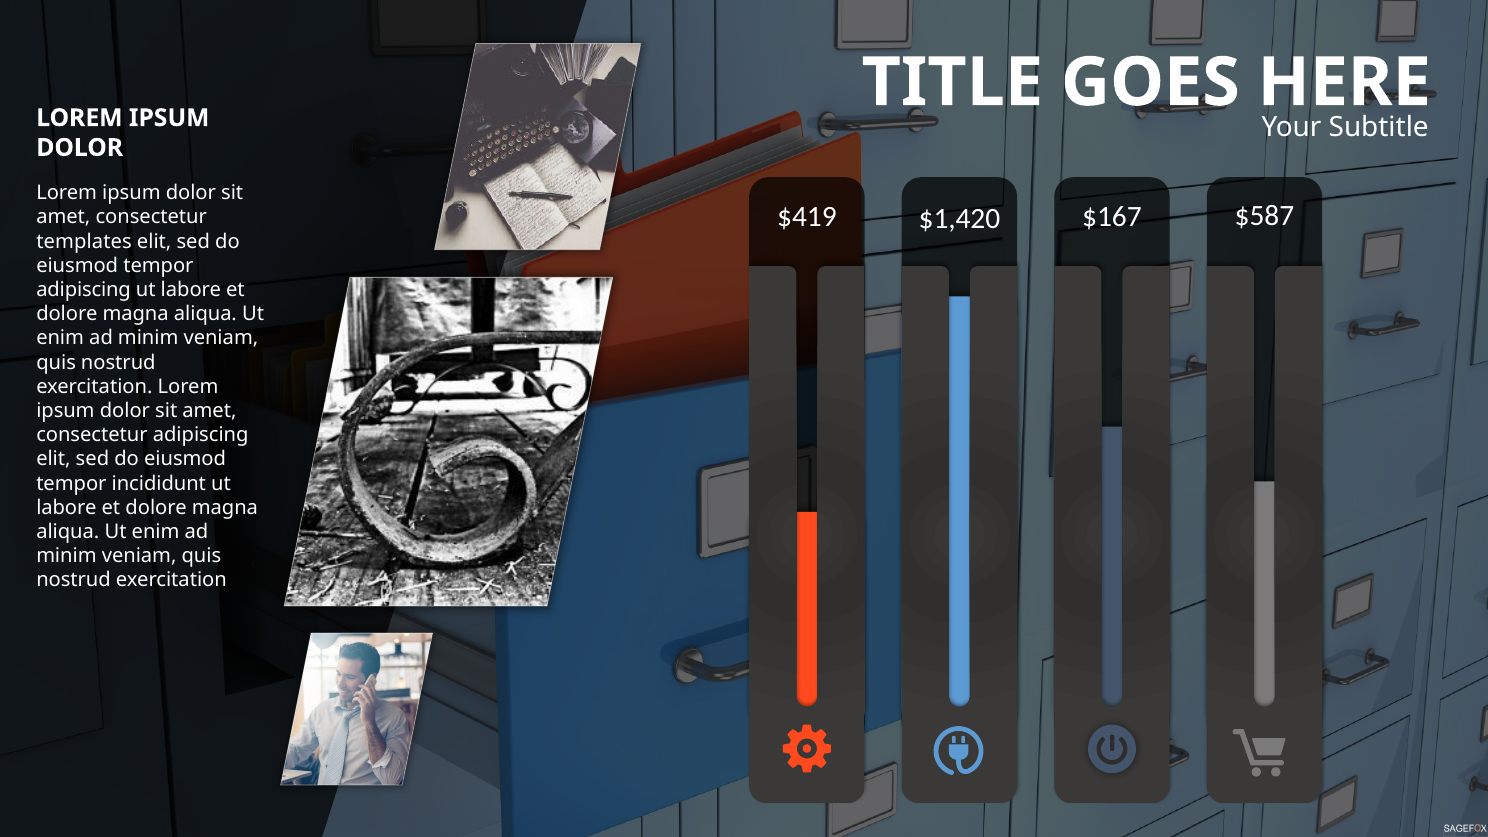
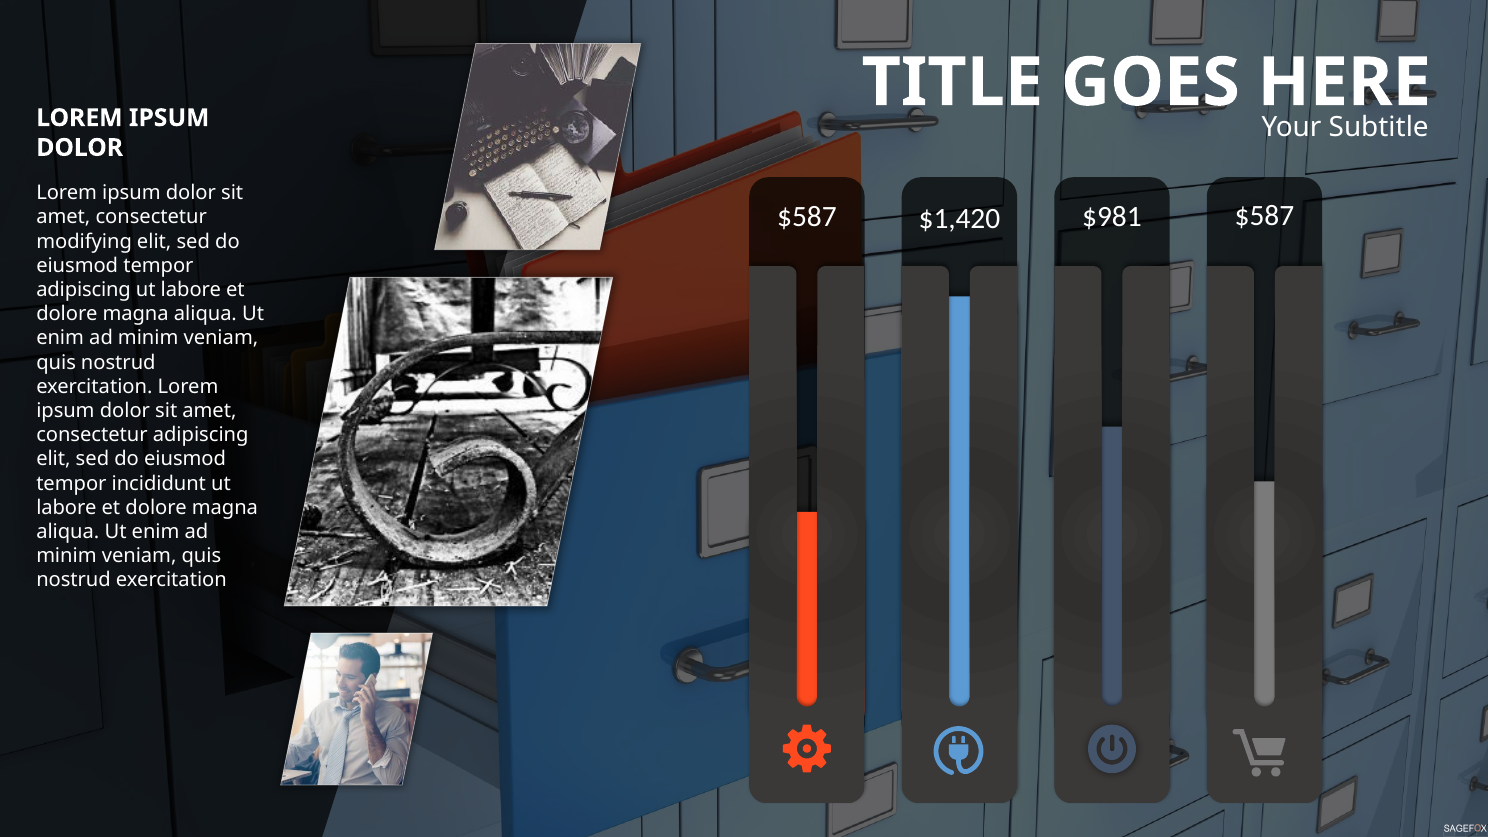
$419: $419 -> $587 (807, 217)
$167: $167 -> $981 (1112, 217)
templates: templates -> modifying (84, 241)
